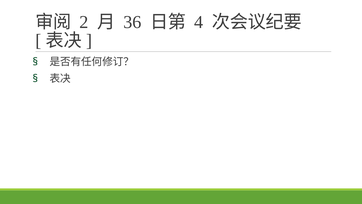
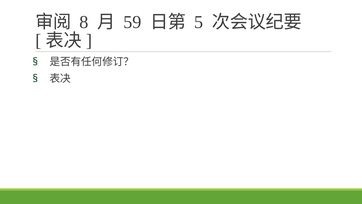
2: 2 -> 8 (84, 22)
36: 36 -> 59 (132, 22)
4: 4 -> 5 (199, 22)
